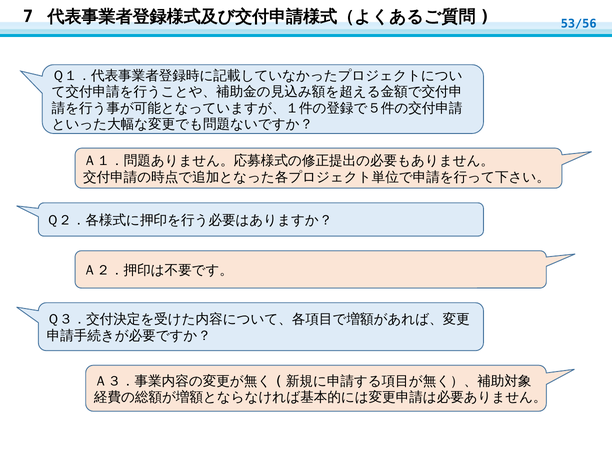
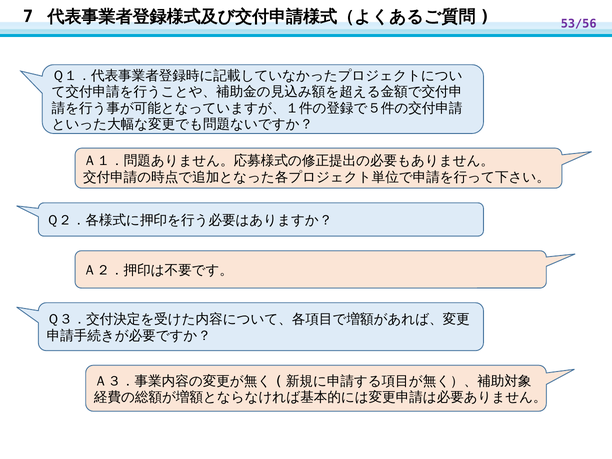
53/56 colour: blue -> purple (579, 24)
